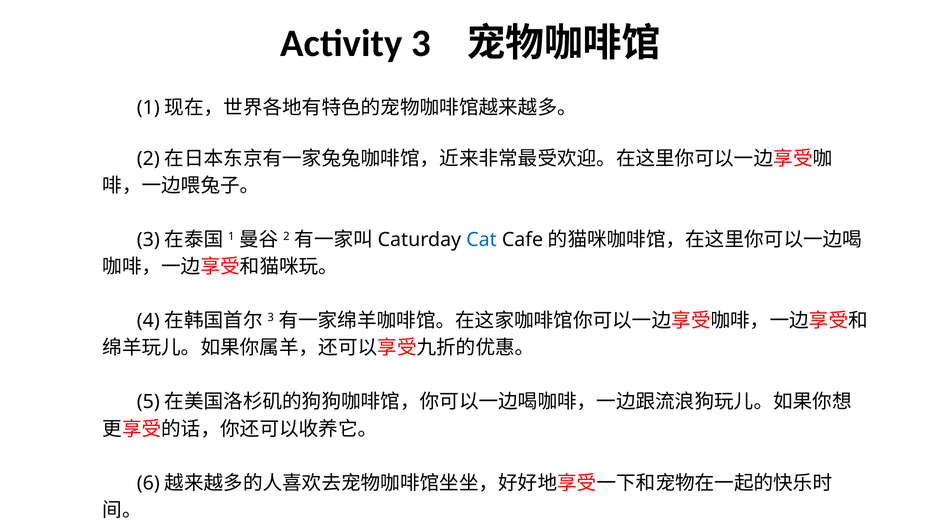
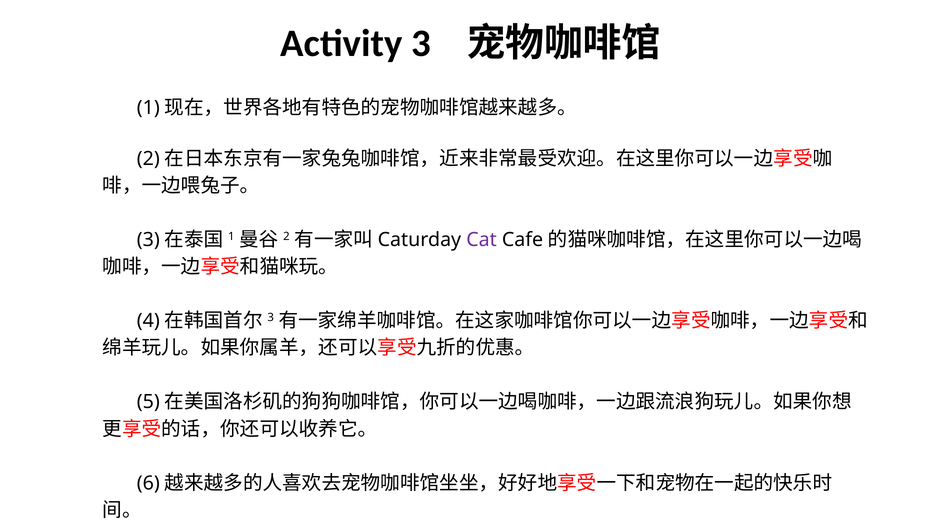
Cat colour: blue -> purple (482, 240)
